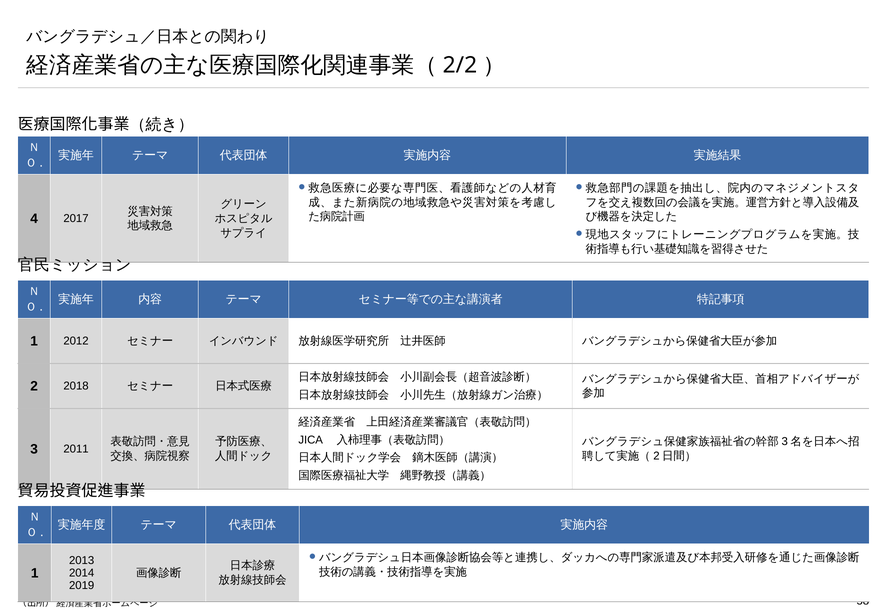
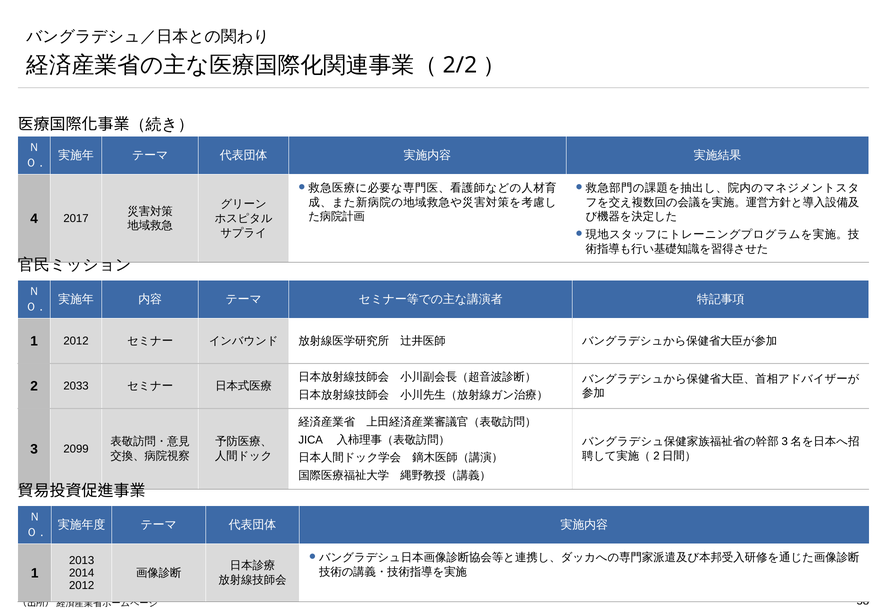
2018: 2018 -> 2033 (76, 386)
2011: 2011 -> 2099 (76, 449)
2019: 2019 -> 2012 (82, 586)
